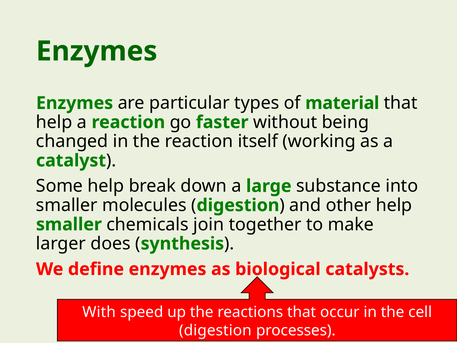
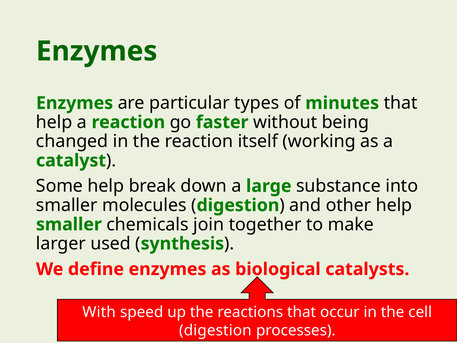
material: material -> minutes (342, 103)
does: does -> used (111, 243)
